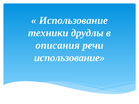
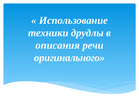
использование: использование -> оригинального (70, 58)
